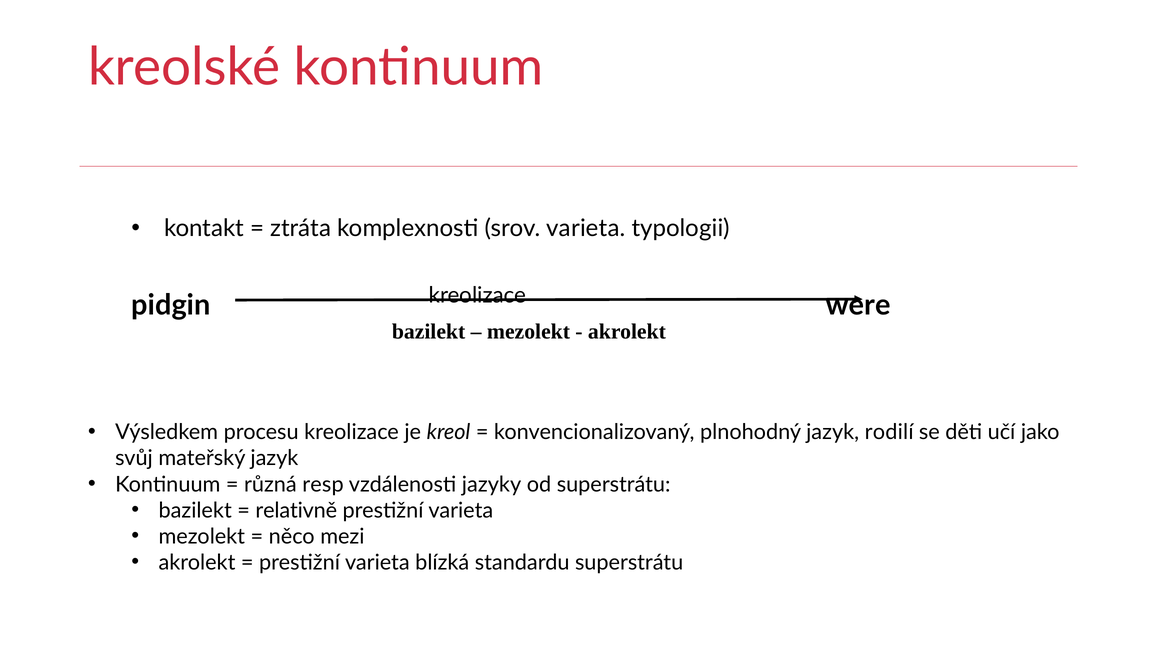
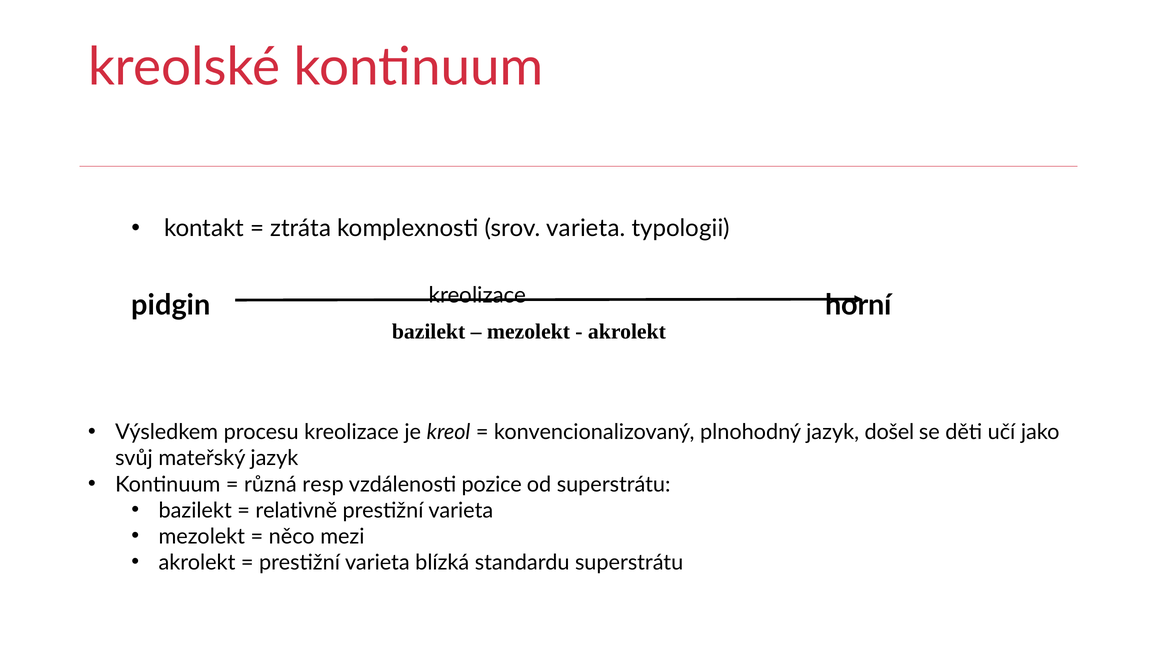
were: were -> horní (858, 305)
rodilí: rodilí -> došel (889, 432)
jazyky: jazyky -> pozice (492, 484)
